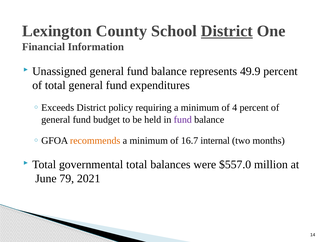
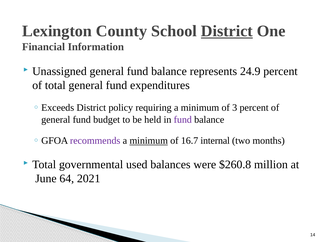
49.9: 49.9 -> 24.9 (250, 71)
4: 4 -> 3 (235, 108)
recommends colour: orange -> purple (95, 141)
minimum underline: none -> present (149, 141)
governmental total: total -> used (137, 165)
$557.0: $557.0 -> $260.8 (235, 165)
79: 79 -> 64 (67, 179)
